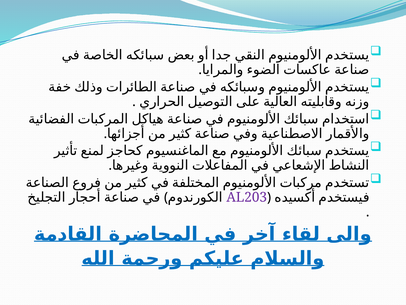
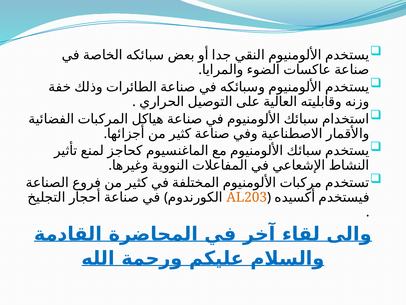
AL203 colour: purple -> orange (247, 197)
